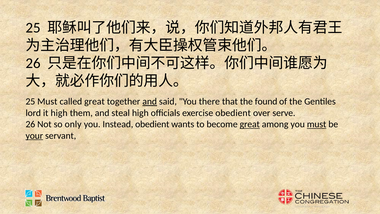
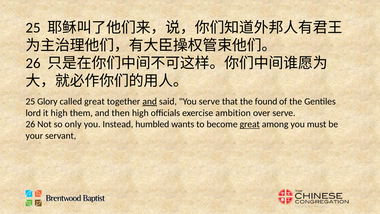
25 Must: Must -> Glory (47, 101)
You there: there -> serve (209, 101)
steal: steal -> then (121, 113)
exercise obedient: obedient -> ambition (233, 113)
Instead obedient: obedient -> humbled (152, 124)
must underline: present -> none (317, 124)
your underline: present -> none (34, 136)
